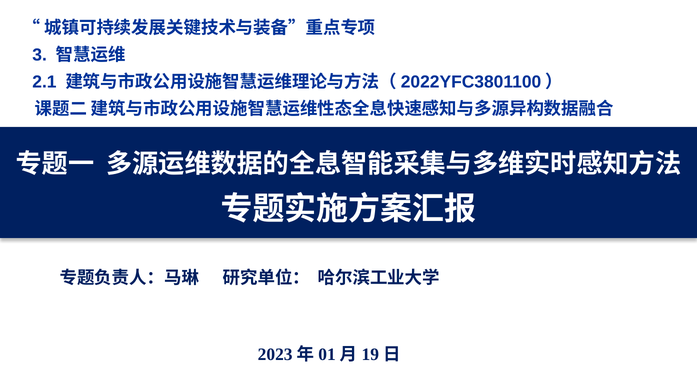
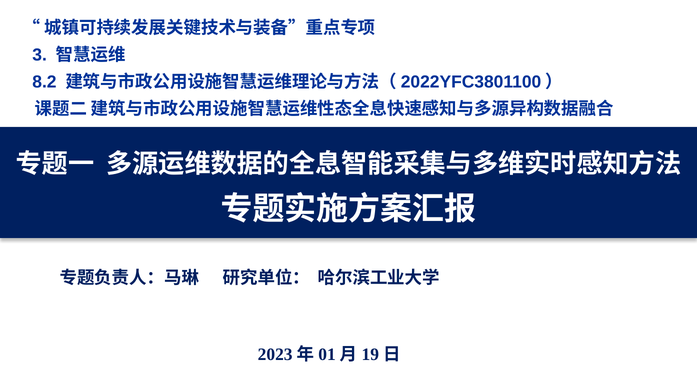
2.1: 2.1 -> 8.2 (44, 82)
